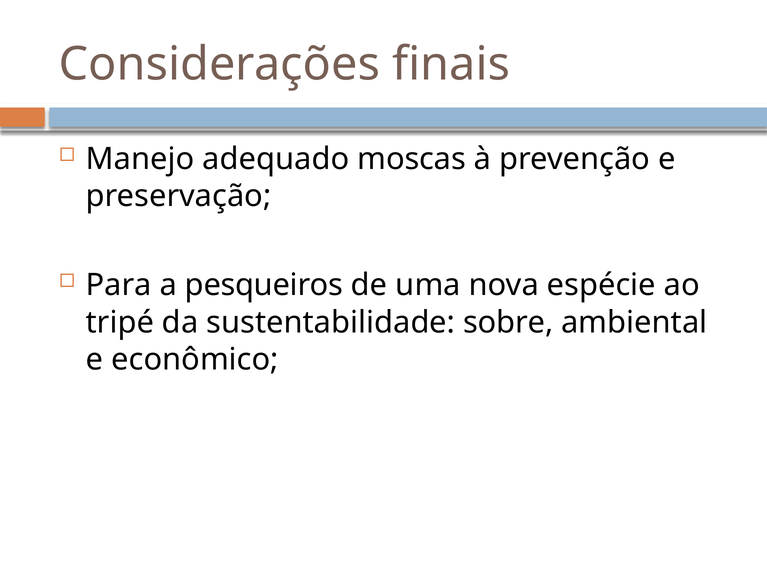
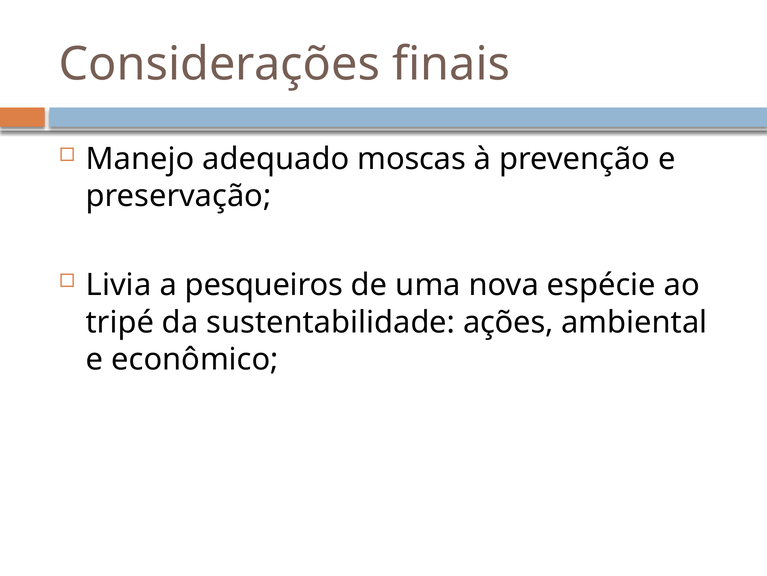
Para: Para -> Livia (119, 285)
sobre: sobre -> ações (508, 322)
